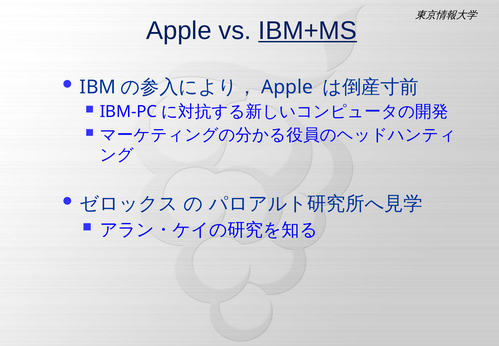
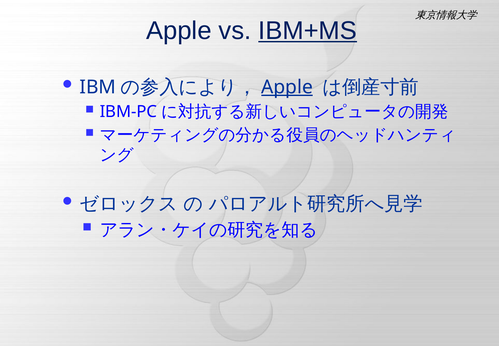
Apple underline: none -> present (287, 87)
